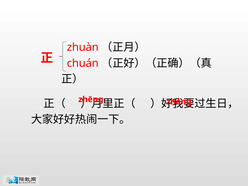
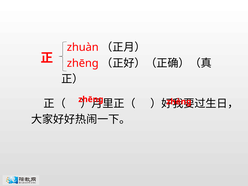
chuán: chuán -> zhēnɡ (83, 63)
